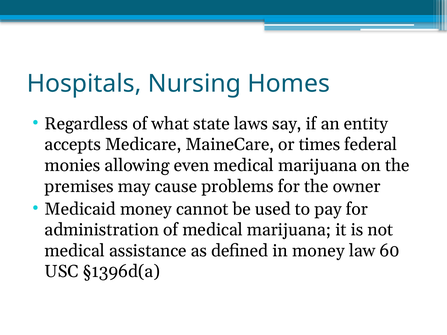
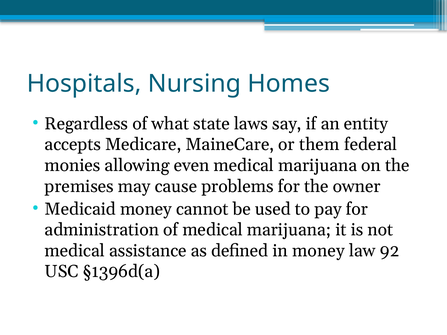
times: times -> them (319, 145)
60: 60 -> 92 (390, 251)
